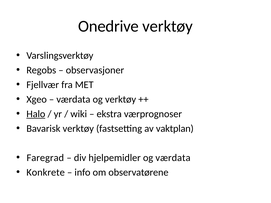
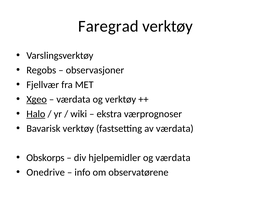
Onedrive: Onedrive -> Faregrad (108, 26)
Xgeo underline: none -> present (37, 99)
av vaktplan: vaktplan -> værdata (175, 129)
Faregrad: Faregrad -> Obskorps (45, 158)
Konkrete: Konkrete -> Onedrive (46, 173)
